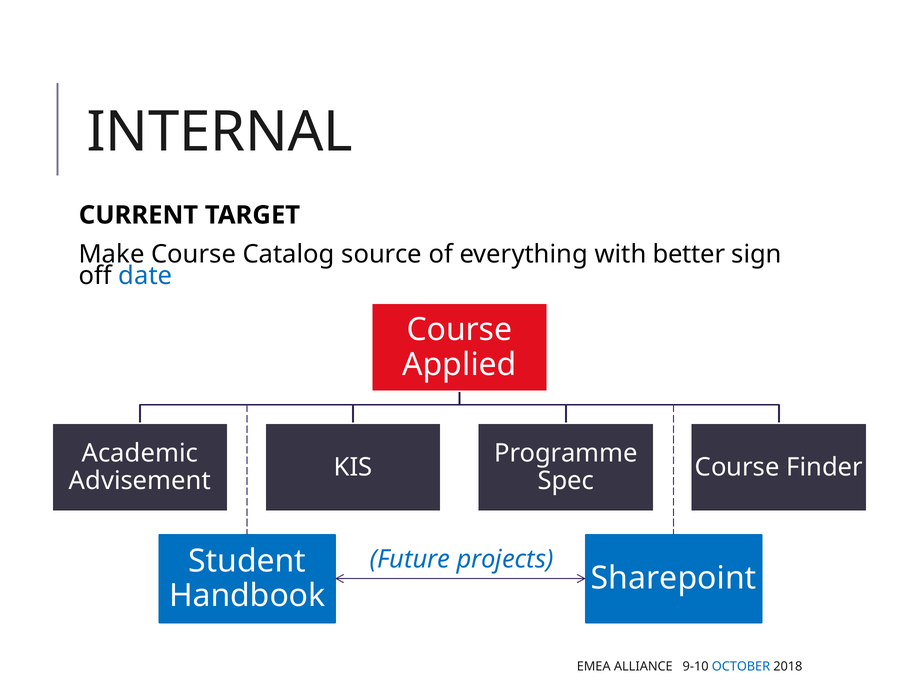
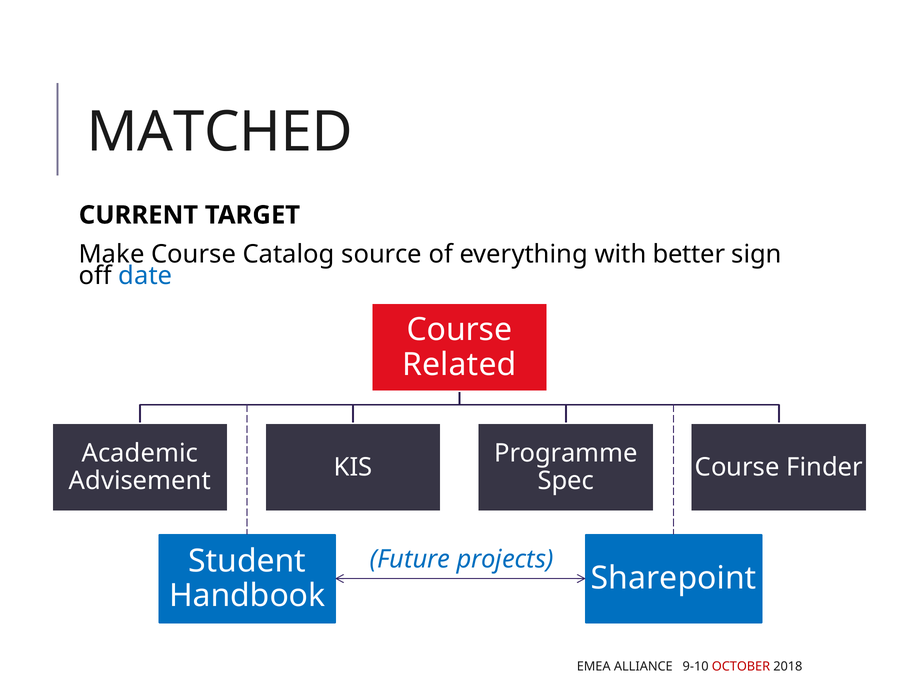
INTERNAL: INTERNAL -> MATCHED (220, 132)
Applied: Applied -> Related (459, 364)
OCTOBER colour: blue -> red (741, 666)
